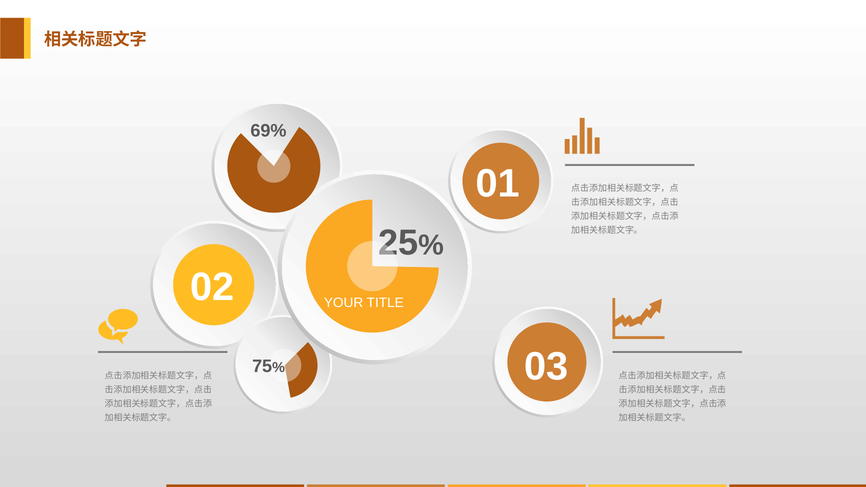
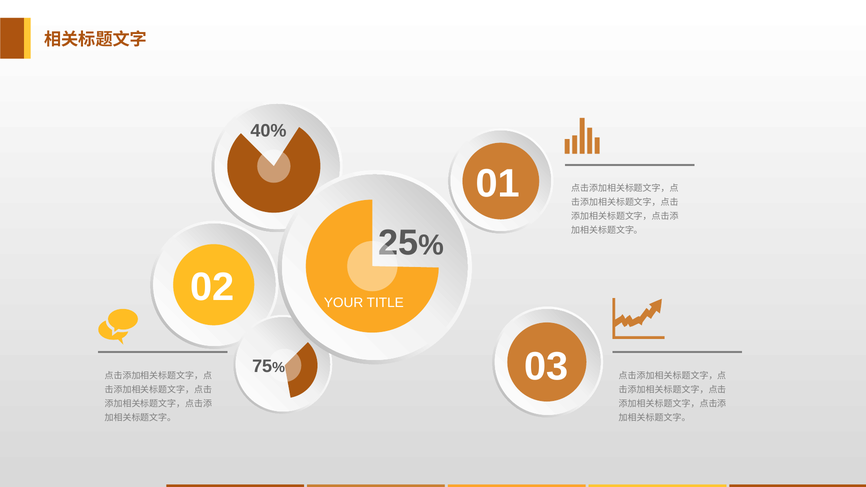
69%: 69% -> 40% (268, 131)
